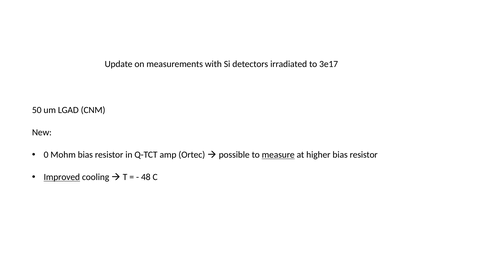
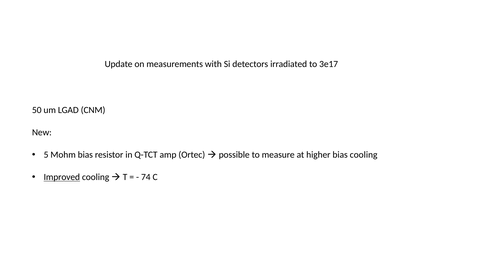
0: 0 -> 5 (46, 155)
measure underline: present -> none (278, 155)
higher bias resistor: resistor -> cooling (364, 155)
48: 48 -> 74 (146, 177)
